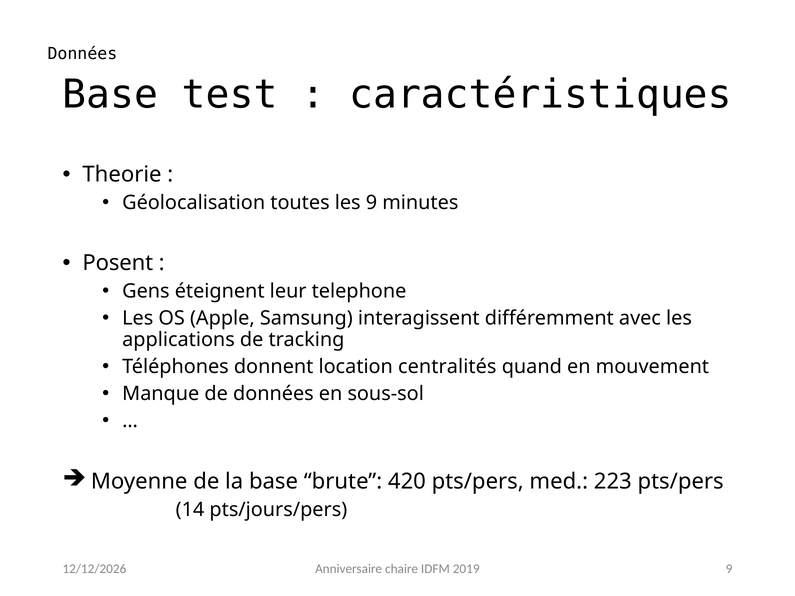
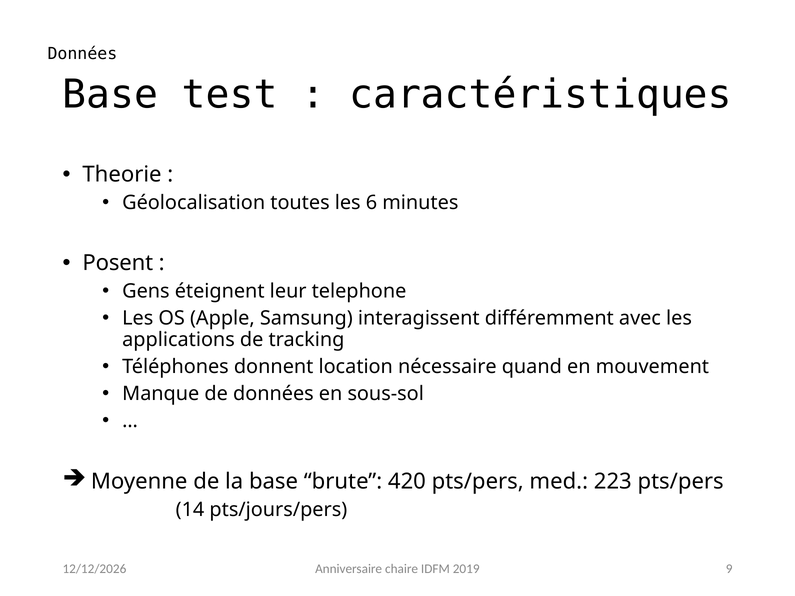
les 9: 9 -> 6 (371, 203)
centralités: centralités -> nécessaire (447, 367)
